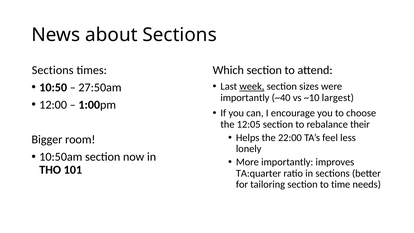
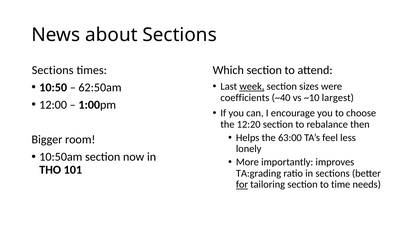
27:50am: 27:50am -> 62:50am (100, 87)
importantly: importantly -> coefficients (245, 98)
12:05: 12:05 -> 12:20 (249, 124)
their: their -> then (360, 124)
22:00: 22:00 -> 63:00 (290, 138)
TA:quarter: TA:quarter -> TA:grading (259, 173)
for underline: none -> present (242, 184)
